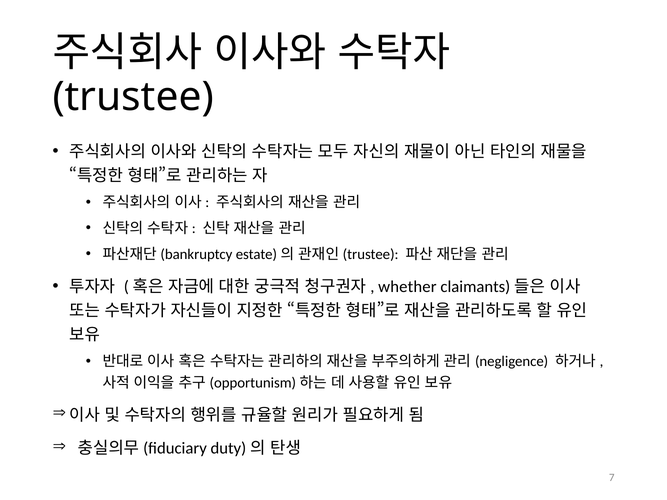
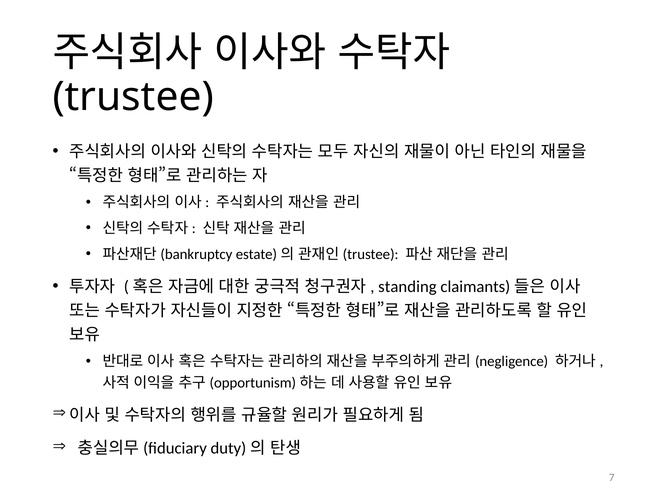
whether: whether -> standing (407, 287)
